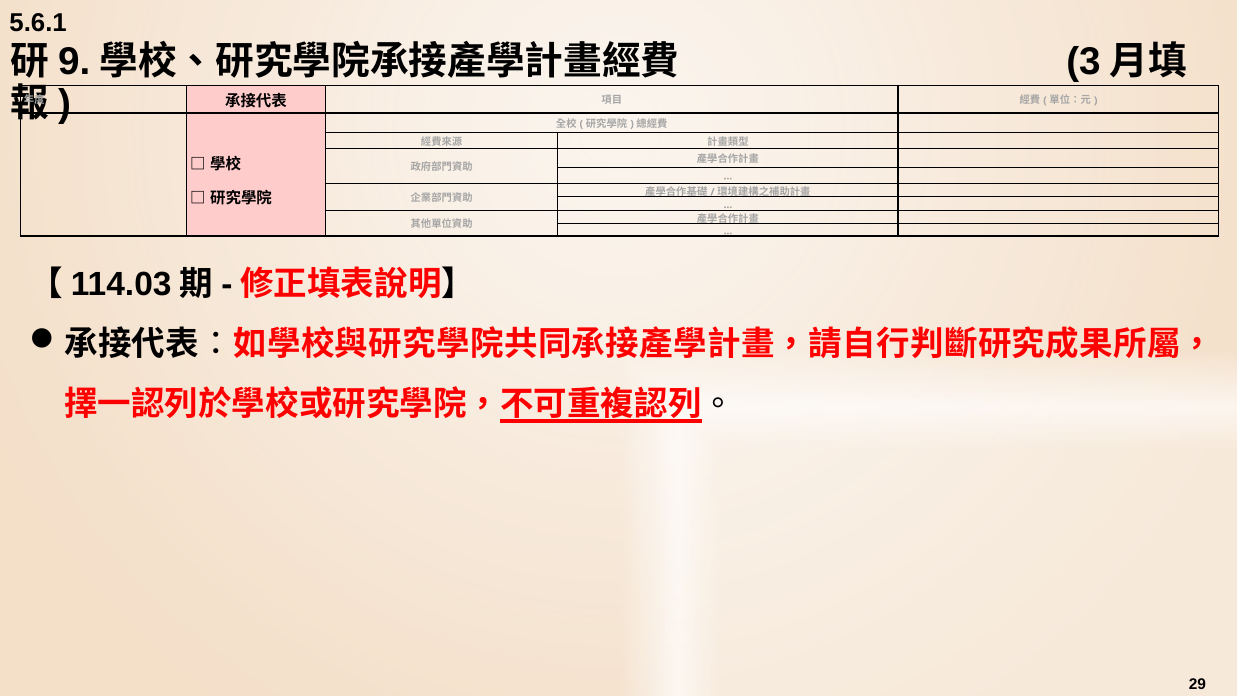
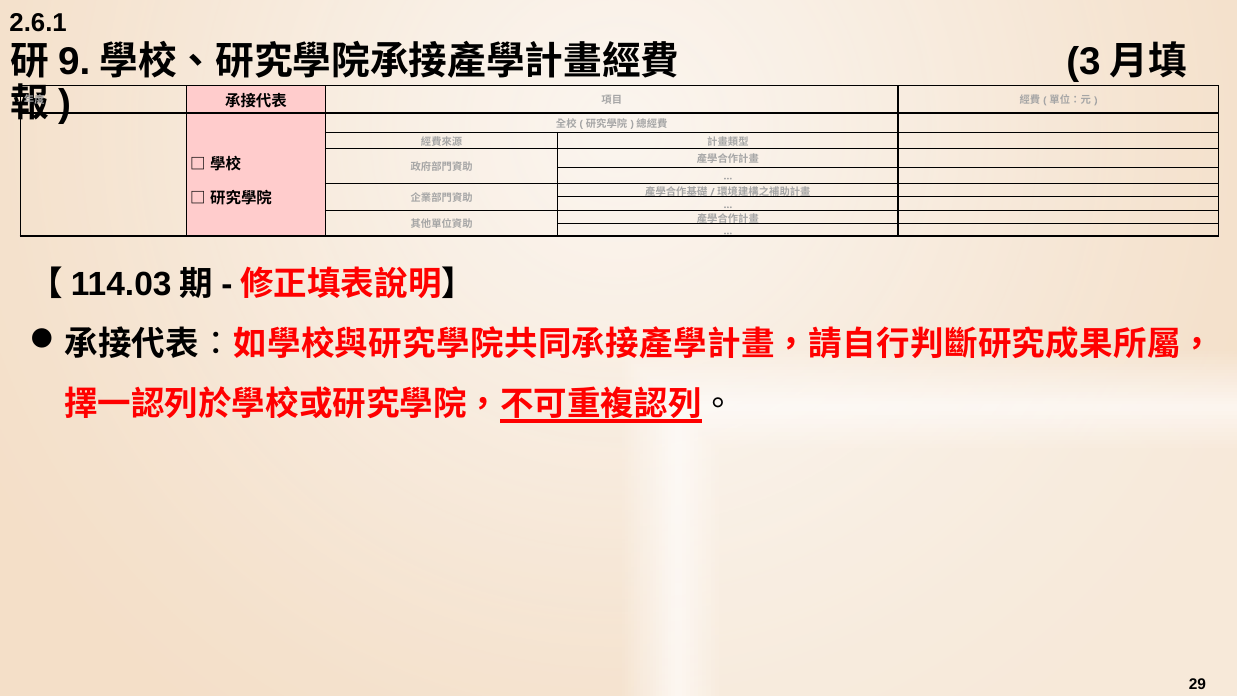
5.6.1: 5.6.1 -> 2.6.1 (38, 23)
